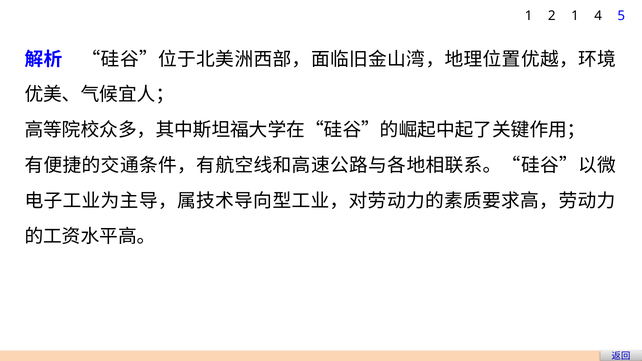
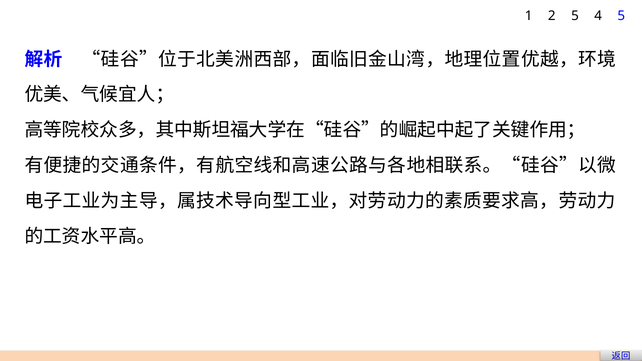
2 1: 1 -> 5 (575, 16)
